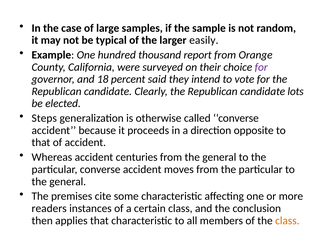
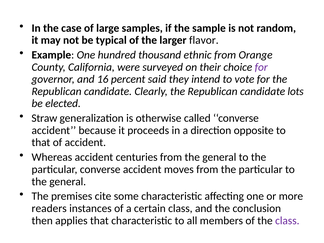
easily: easily -> flavor (204, 40)
report: report -> ethnic (198, 55)
18: 18 -> 16 (103, 79)
Steps: Steps -> Straw (44, 118)
class colour: orange -> purple (287, 221)
